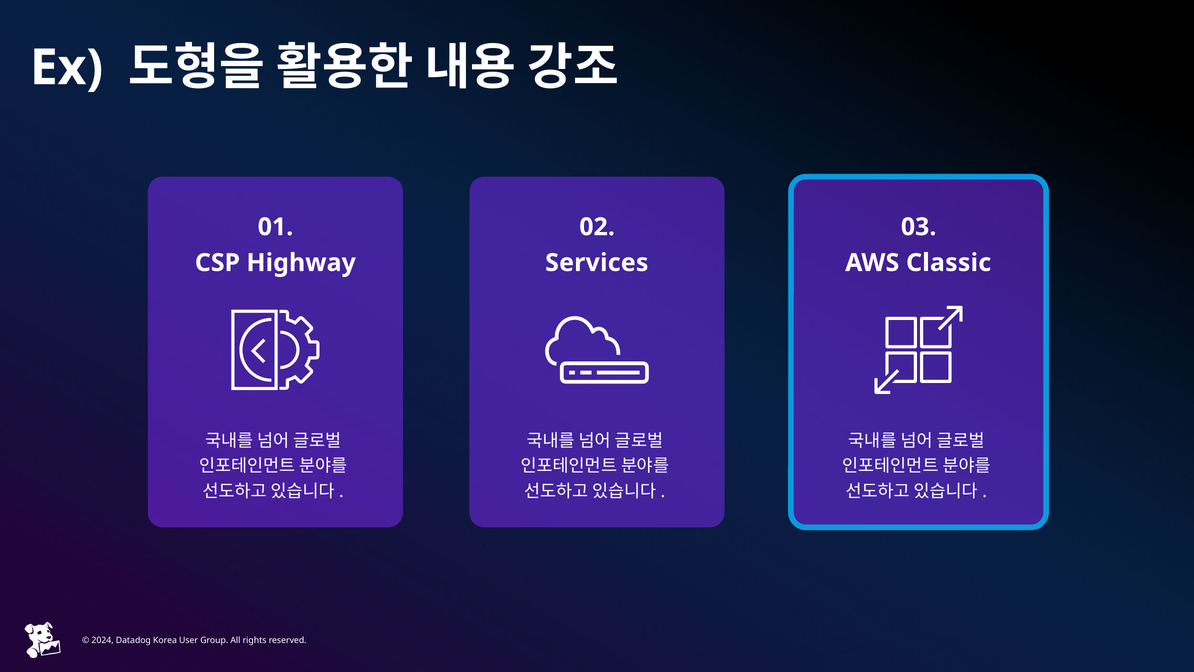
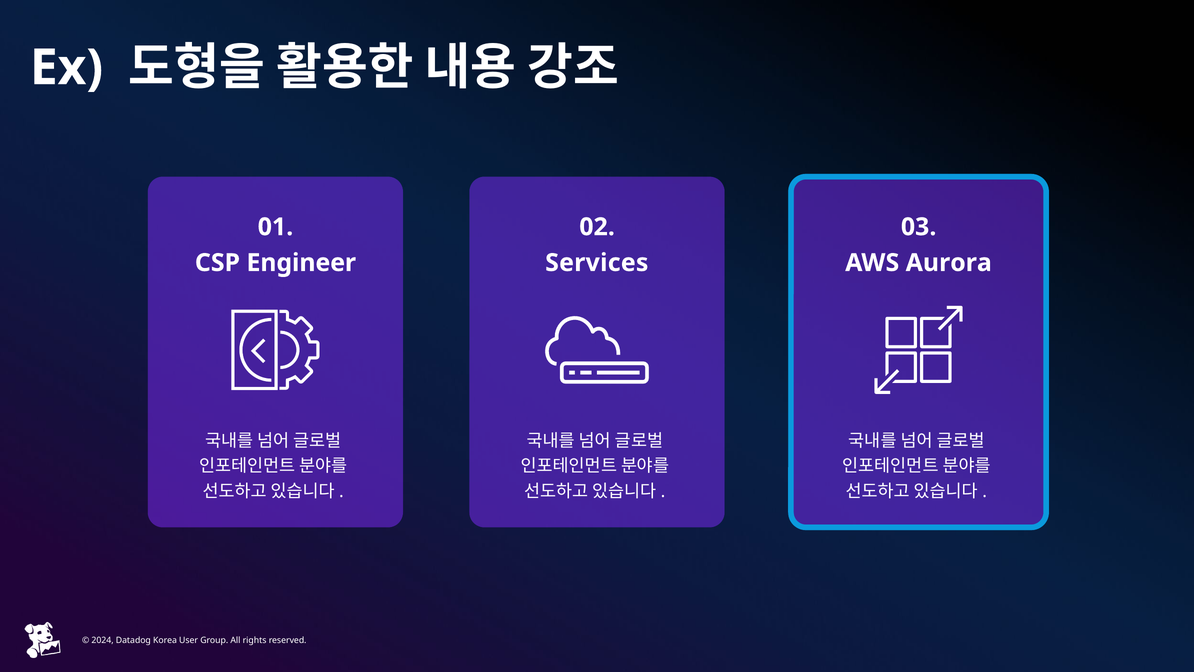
Highway: Highway -> Engineer (301, 263)
Classic: Classic -> Aurora (949, 263)
